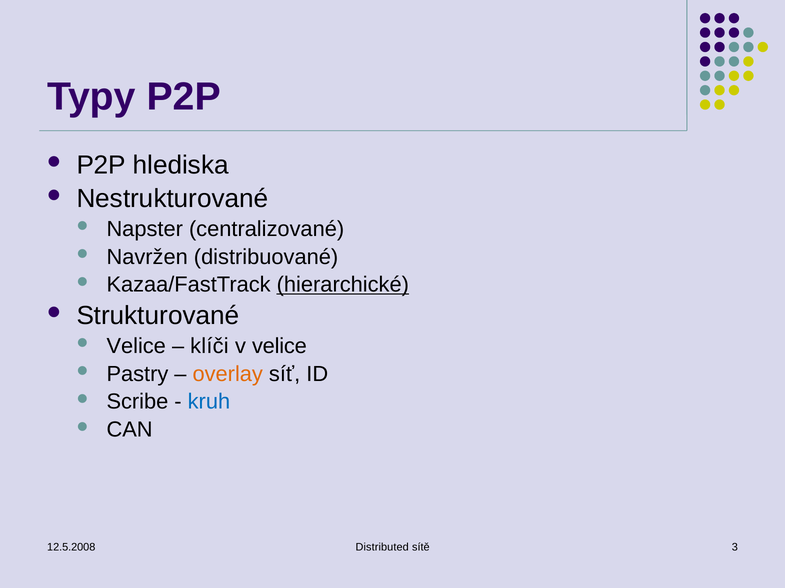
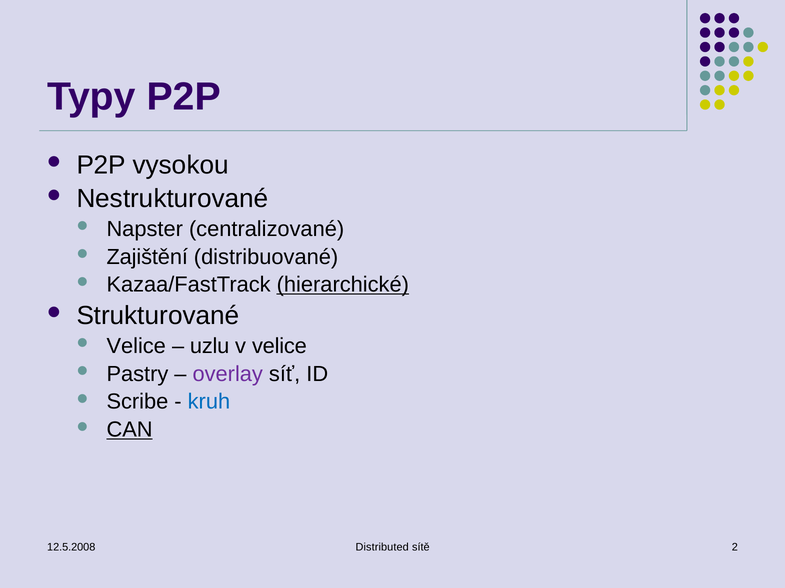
hlediska: hlediska -> vysokou (181, 166)
Navržen: Navržen -> Zajištění (147, 257)
klíči: klíči -> uzlu (210, 346)
overlay colour: orange -> purple (228, 374)
CAN underline: none -> present (130, 430)
3: 3 -> 2 (735, 548)
